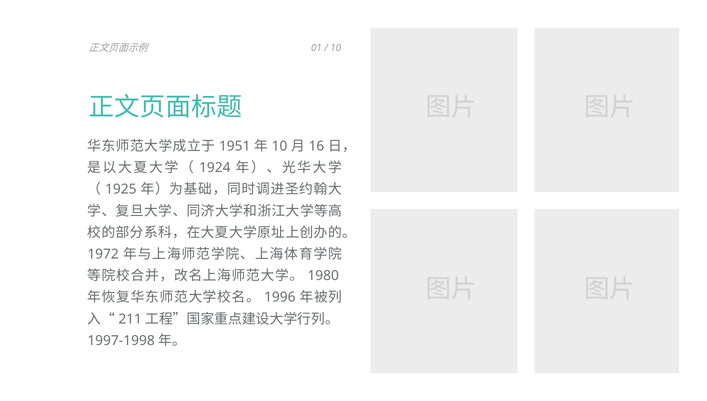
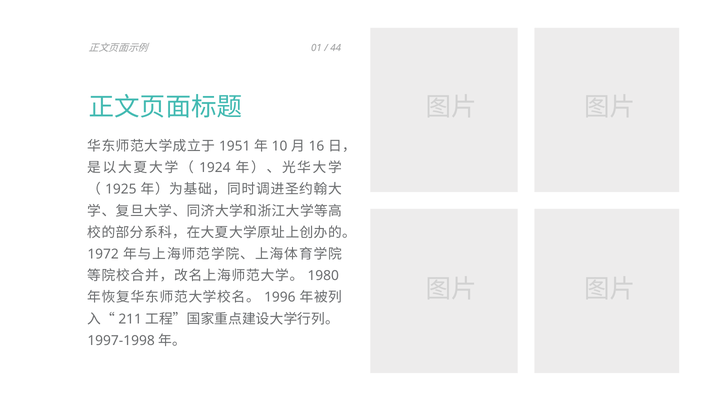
10: 10 -> 44 (336, 48)
